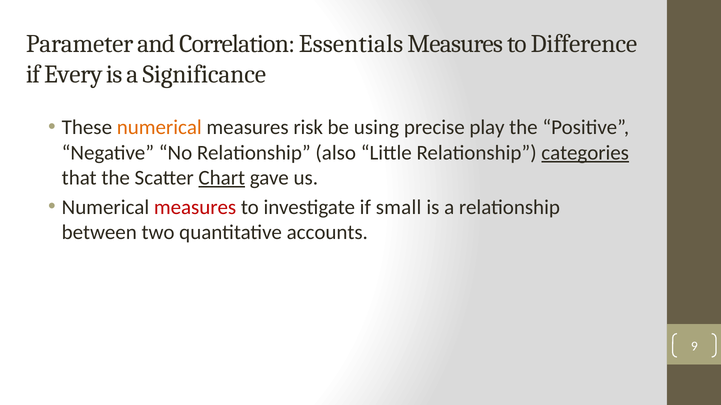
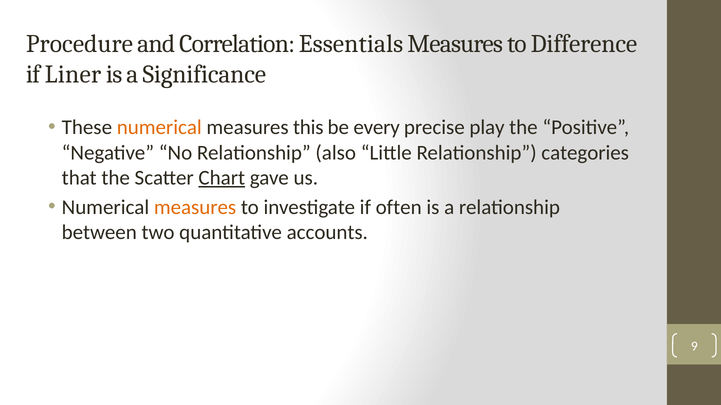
Parameter: Parameter -> Procedure (79, 44)
Every: Every -> Liner (73, 74)
risk: risk -> this (308, 128)
using: using -> every (377, 128)
categories underline: present -> none (585, 153)
measures colour: red -> orange (195, 207)
small: small -> often (399, 207)
